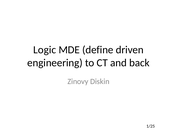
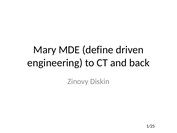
Logic: Logic -> Mary (45, 50)
